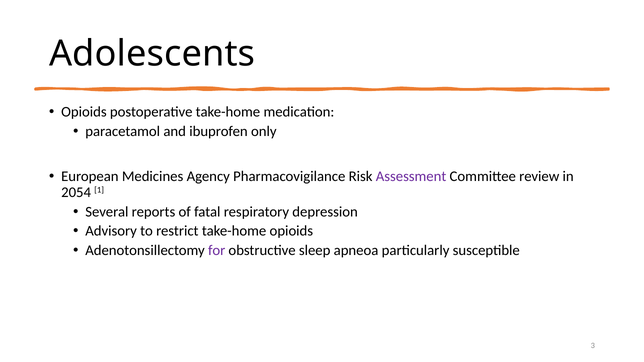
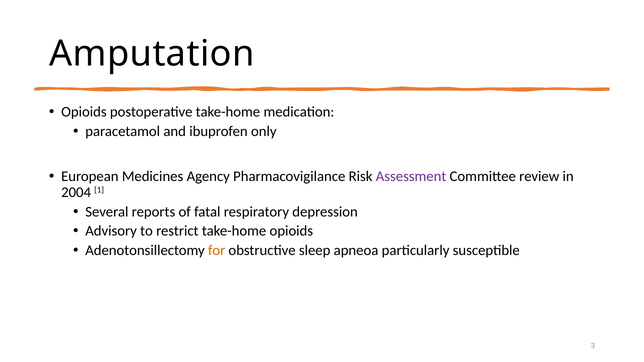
Adolescents: Adolescents -> Amputation (152, 54)
2054: 2054 -> 2004 (76, 193)
for colour: purple -> orange (217, 250)
